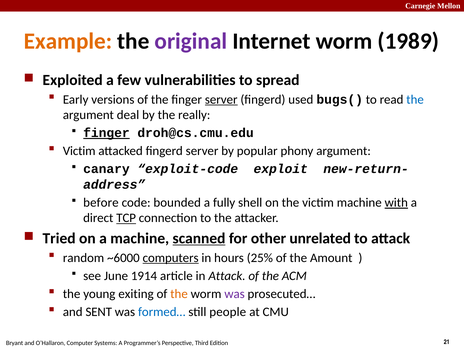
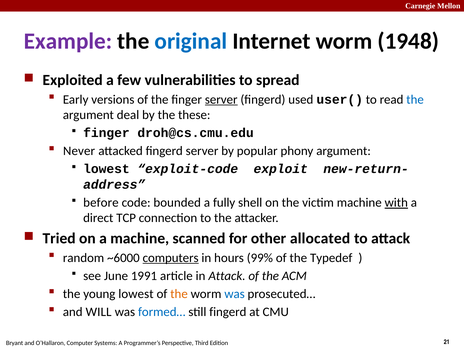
Example colour: orange -> purple (68, 41)
original colour: purple -> blue (191, 41)
1989: 1989 -> 1948 (408, 41)
bugs(: bugs( -> user( (340, 99)
really: really -> these (194, 115)
finger underline: present -> none (106, 133)
Victim: Victim -> Never (79, 151)
canary: canary -> lowest (106, 169)
TCP underline: present -> none (126, 218)
scanned underline: present -> none (199, 238)
unrelated: unrelated -> allocated (320, 238)
25%: 25% -> 99% (260, 258)
Amount: Amount -> Typedef (331, 258)
1914: 1914 -> 1991 (144, 276)
young exiting: exiting -> lowest (136, 294)
was colour: purple -> blue (235, 294)
SENT: SENT -> WILL (99, 312)
still people: people -> fingerd (228, 312)
